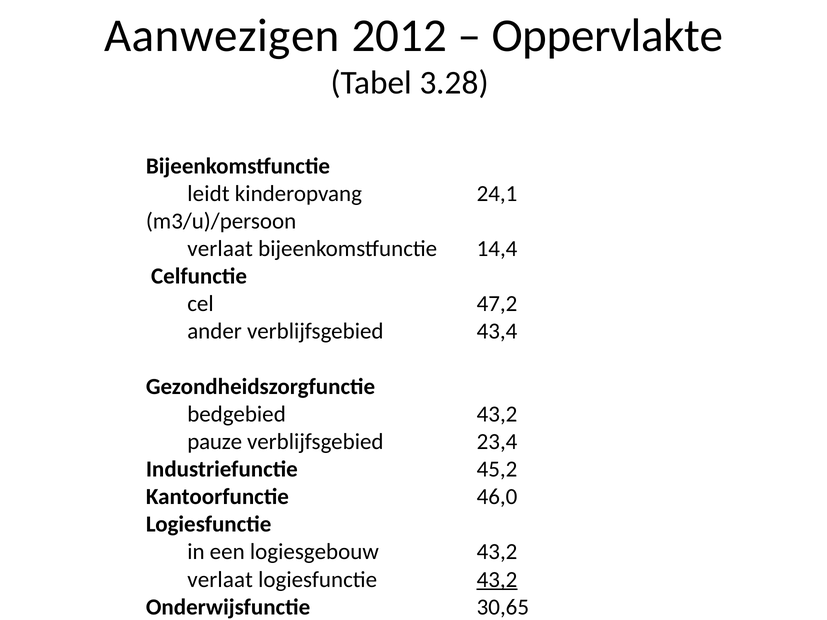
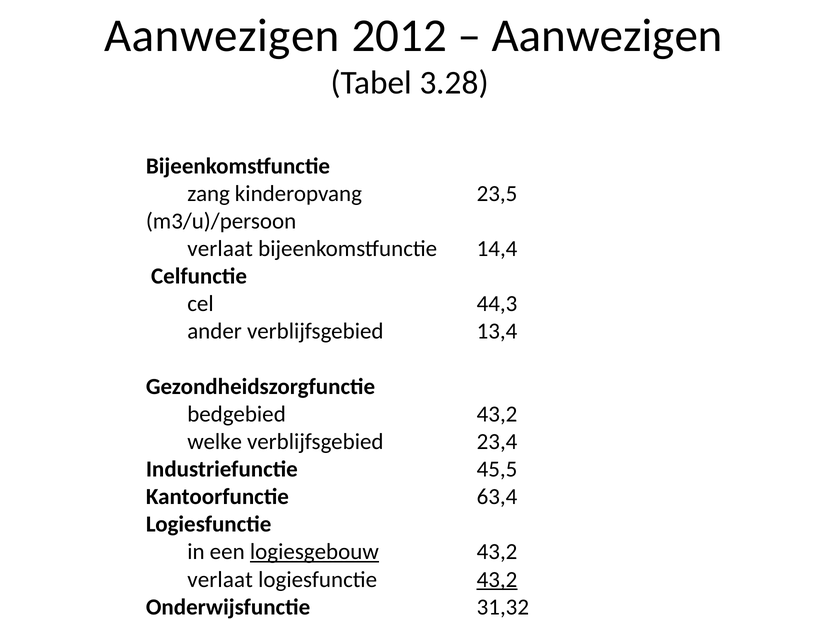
Oppervlakte: Oppervlakte -> Aanwezigen (607, 36)
leidt: leidt -> zang (209, 194)
24,1: 24,1 -> 23,5 (497, 194)
47,2: 47,2 -> 44,3 (497, 304)
43,4: 43,4 -> 13,4 (497, 332)
pauze: pauze -> welke (215, 442)
45,2: 45,2 -> 45,5 (497, 469)
46,0: 46,0 -> 63,4 (497, 497)
logiesgebouw underline: none -> present (314, 552)
30,65: 30,65 -> 31,32 (503, 607)
